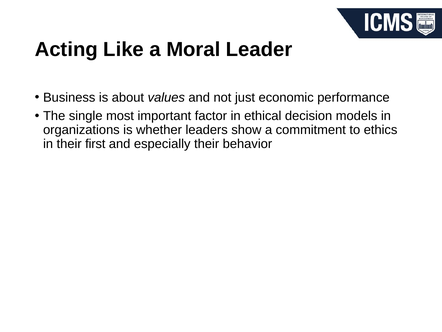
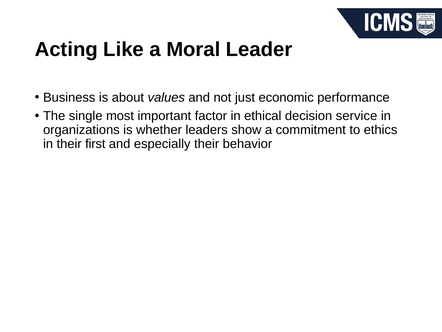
models: models -> service (357, 116)
